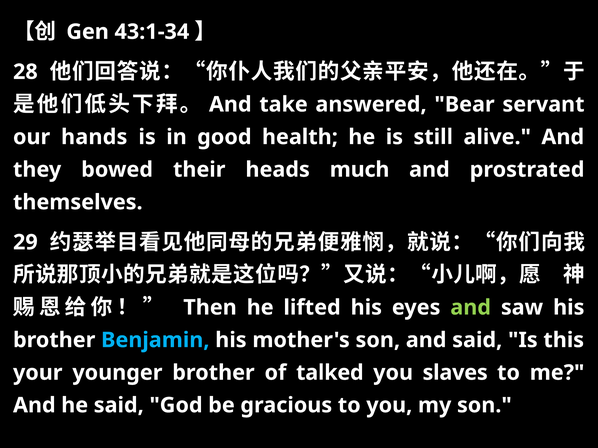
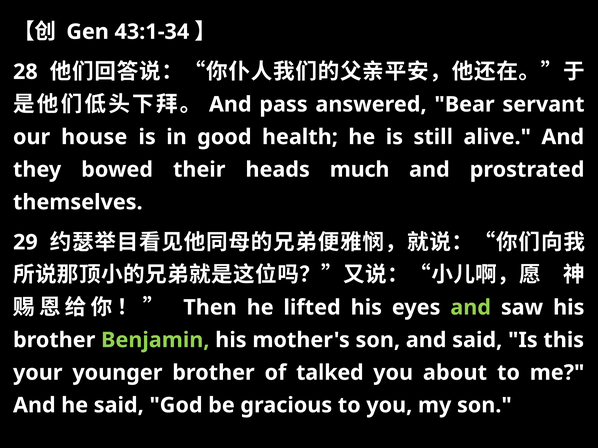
take: take -> pass (283, 105)
hands: hands -> house (94, 137)
Benjamin colour: light blue -> light green (155, 340)
slaves: slaves -> about (455, 373)
